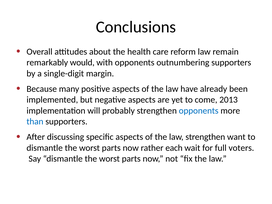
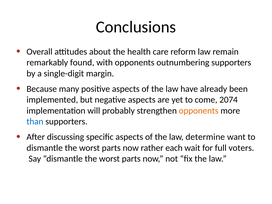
would: would -> found (82, 63)
2013: 2013 -> 2074 (229, 100)
opponents colour: blue -> orange (199, 111)
law strengthen: strengthen -> determine (205, 137)
